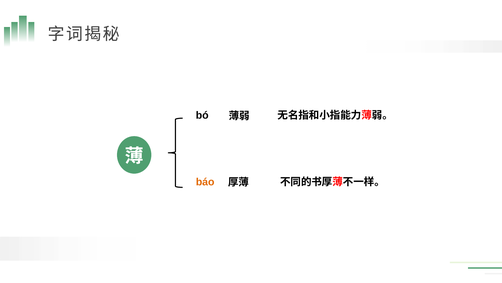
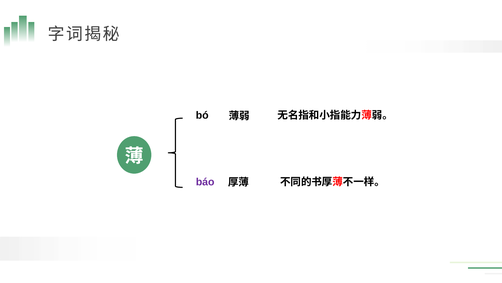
báo colour: orange -> purple (205, 181)
